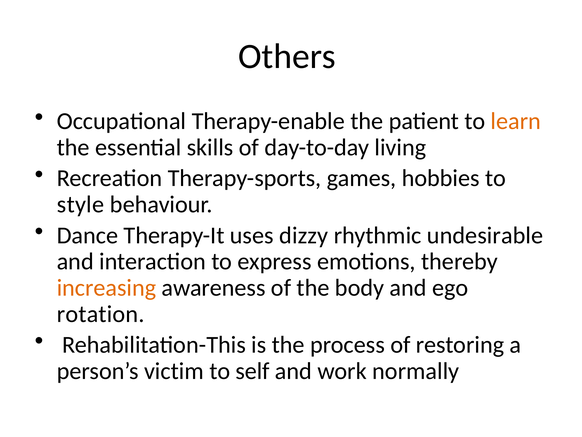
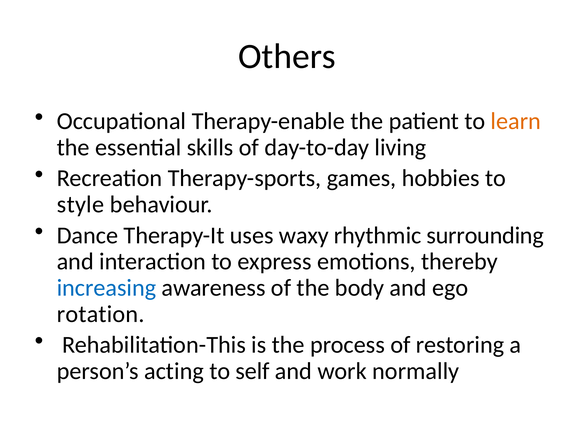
dizzy: dizzy -> waxy (304, 235)
undesirable: undesirable -> surrounding (485, 235)
increasing colour: orange -> blue (106, 287)
victim: victim -> acting (174, 371)
